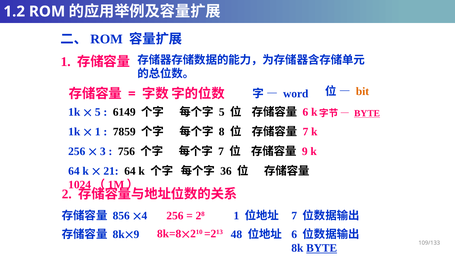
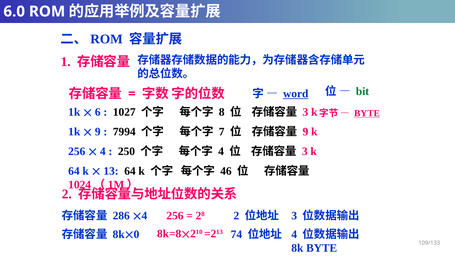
1.2: 1.2 -> 6.0 (14, 11)
word underline: none -> present (296, 94)
bit colour: orange -> green (362, 92)
5: 5 -> 6 (98, 112)
6149: 6149 -> 1027 (124, 112)
5: 5 -> 8 (222, 112)
6: 6 -> 3 (305, 112)
1: 1 -> 9 (98, 132)
7859: 7859 -> 7994 (124, 132)
8: 8 -> 7 (222, 132)
7: 7 -> 9 (305, 132)
3: 3 -> 4 (103, 151)
756: 756 -> 250 (126, 151)
7: 7 -> 4 (221, 151)
9: 9 -> 3 (305, 151)
21: 21 -> 13 (111, 171)
36: 36 -> 46 (226, 171)
28 7: 7 -> 3 (294, 216)
856: 856 -> 286 (121, 216)
4 1: 1 -> 2 (236, 216)
9: 9 -> 0 (136, 234)
48: 48 -> 74 (236, 234)
6: 6 -> 4 (294, 234)
BYTE underline: present -> none (322, 248)
